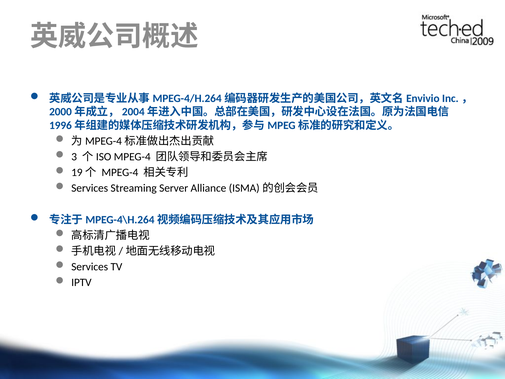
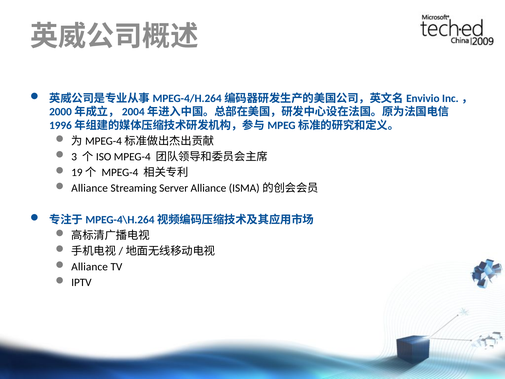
Services: Services -> Alliance (90, 188)
Services: Services -> Alliance (90, 267)
